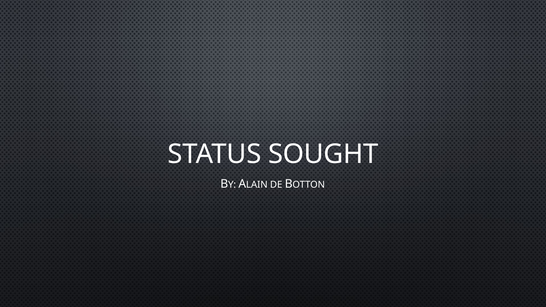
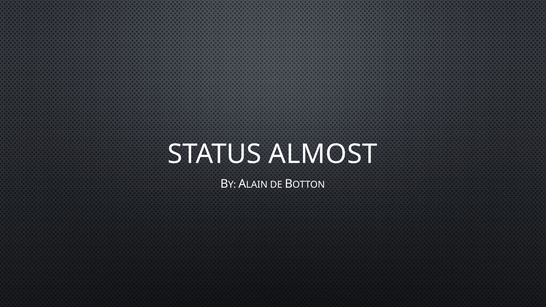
SOUGHT: SOUGHT -> ALMOST (323, 154)
